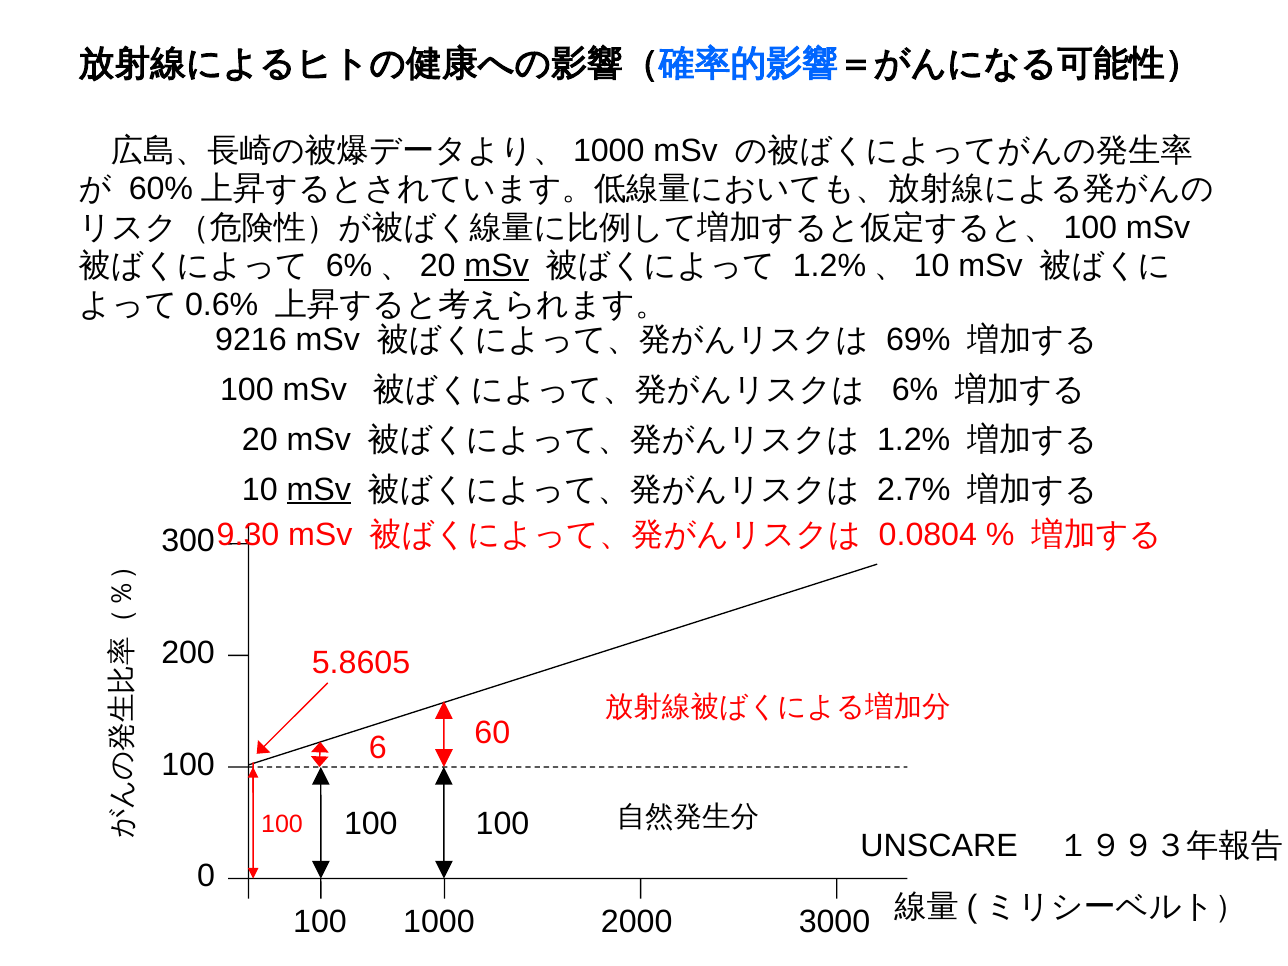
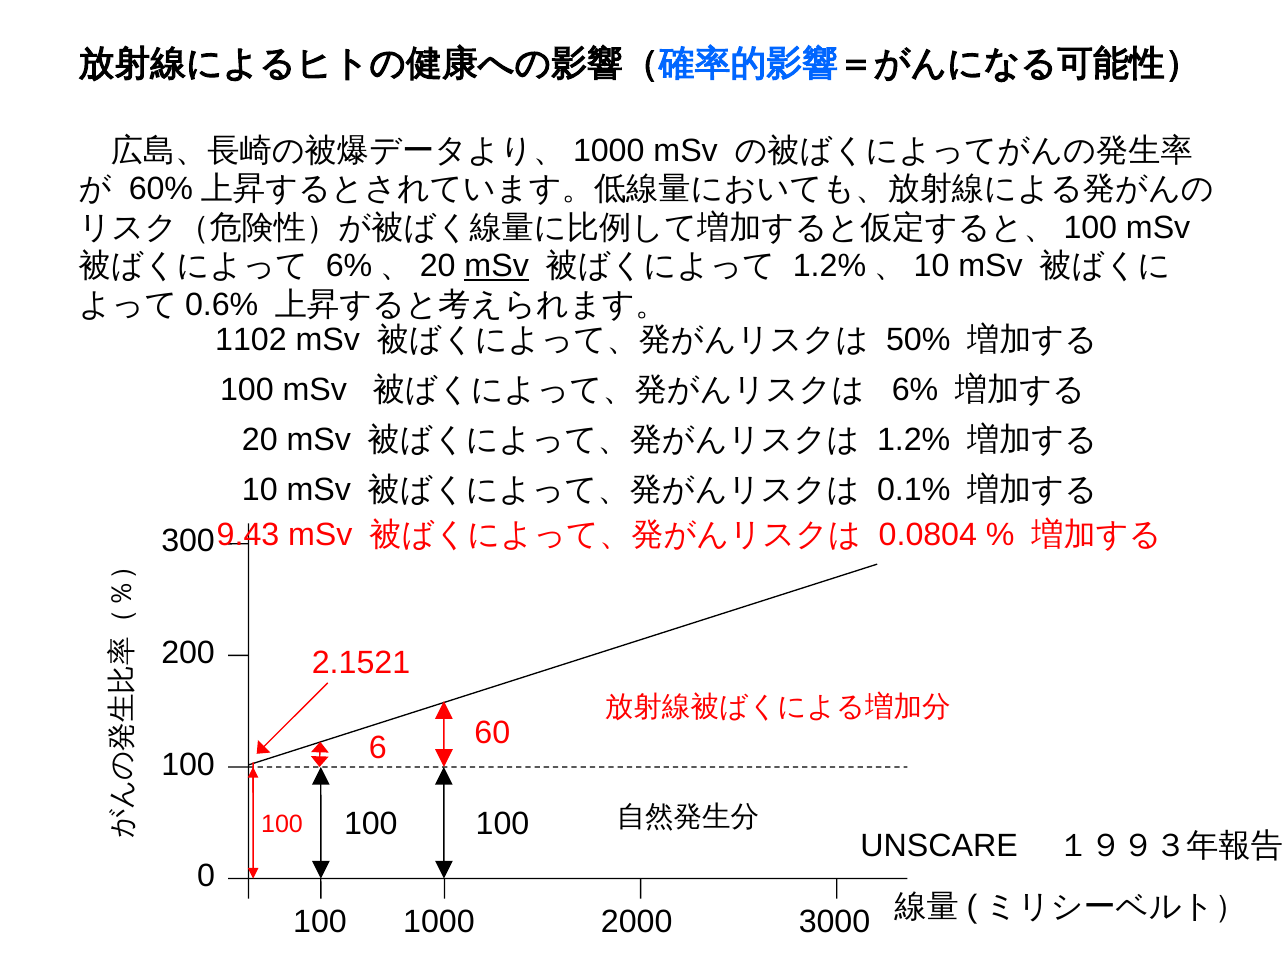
9216: 9216 -> 1102 (251, 340)
69%: 69% -> 50% (918, 340)
mSv underline: present -> none (319, 490)
2.7%: 2.7% -> 0.1% (914, 490)
9.30: 9.30 -> 9.43 (248, 535)
5.8605: 5.8605 -> 2.1521 (361, 663)
